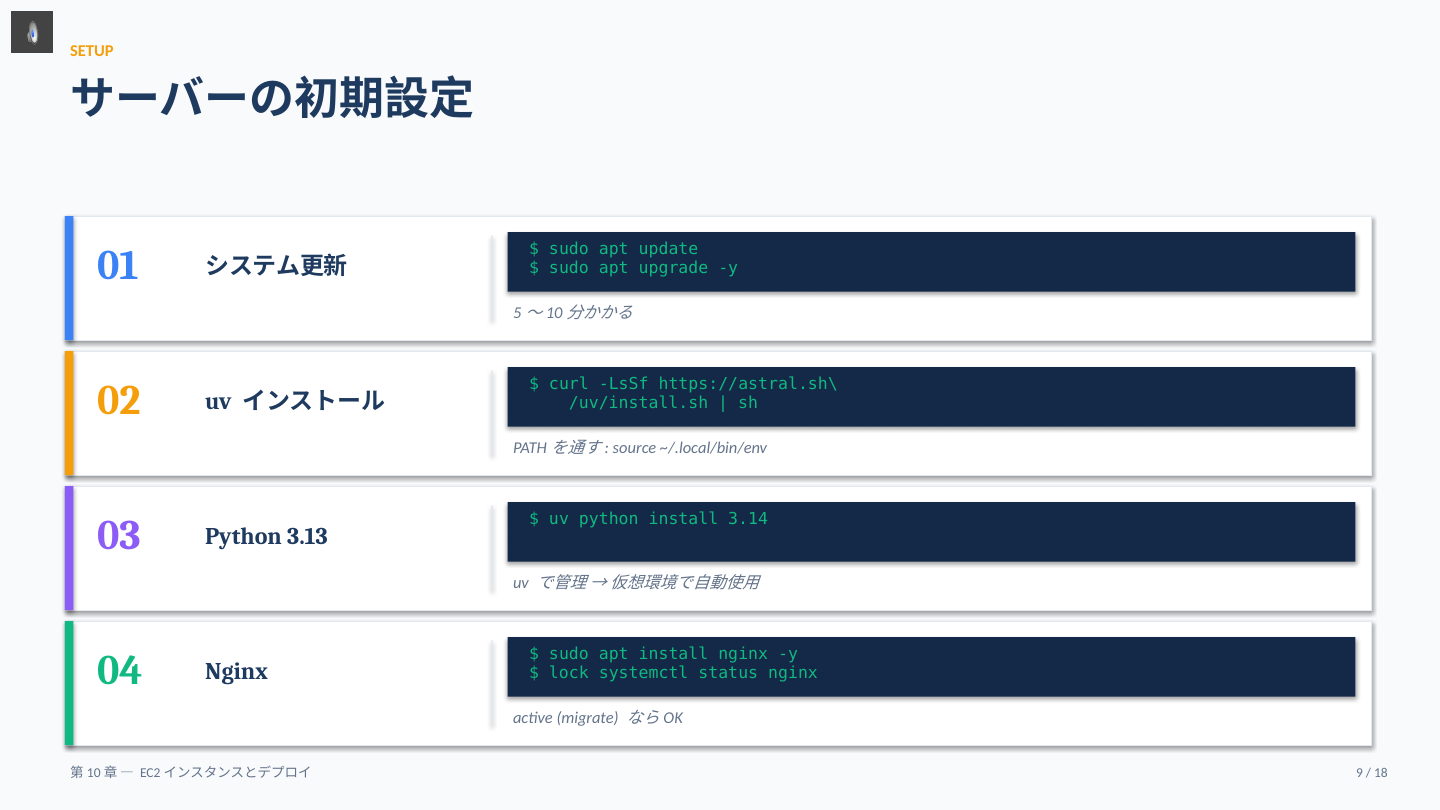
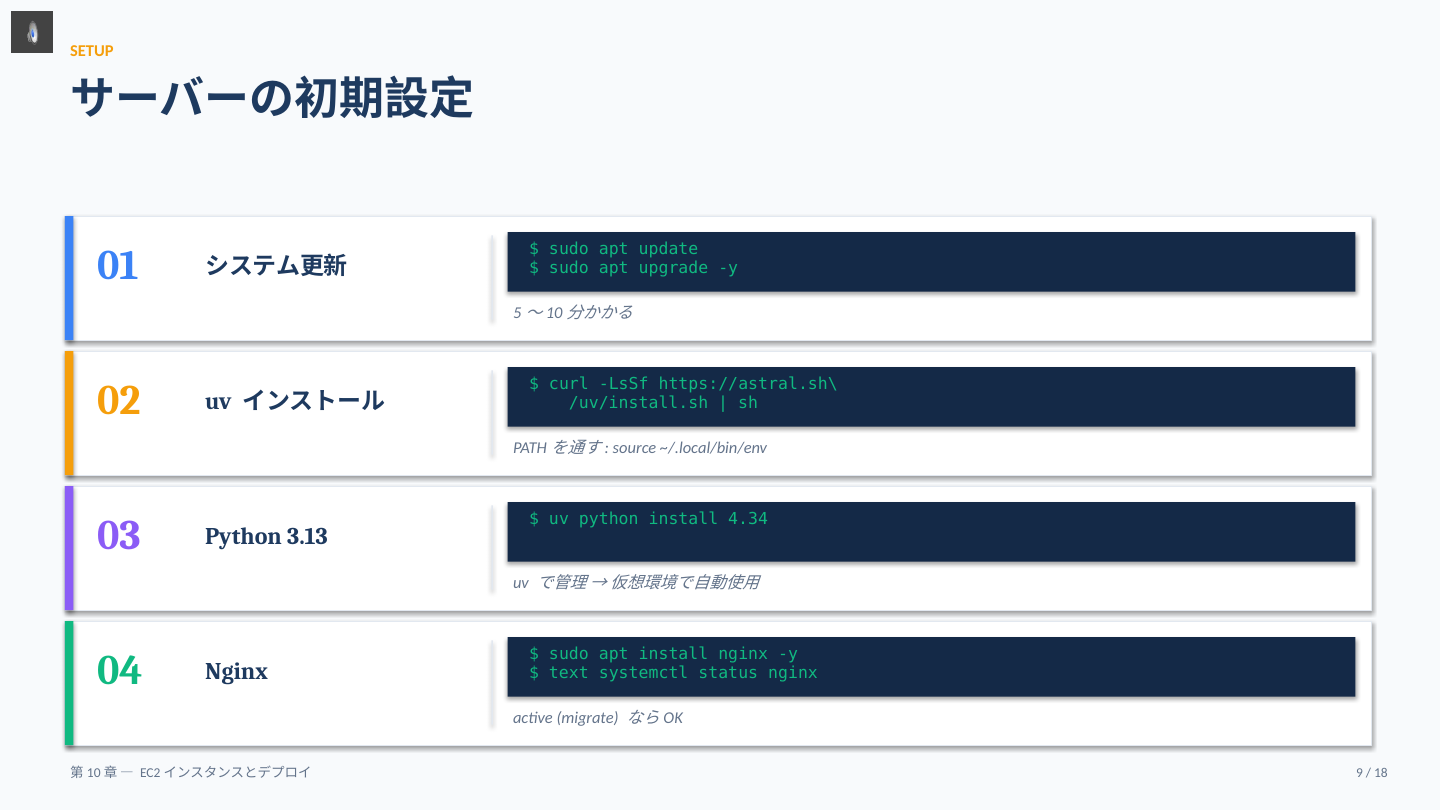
3.14: 3.14 -> 4.34 (748, 519)
lock: lock -> text (569, 673)
